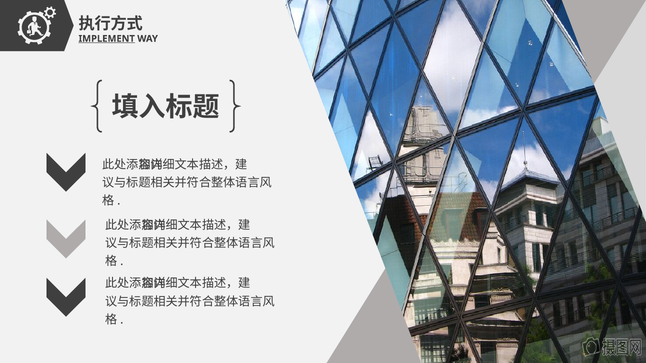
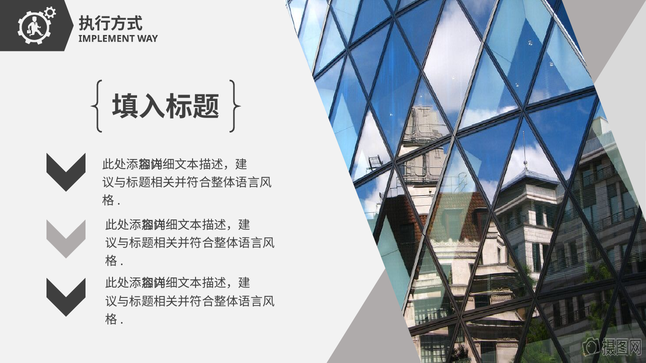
IMPLEMENT underline: present -> none (107, 39)
